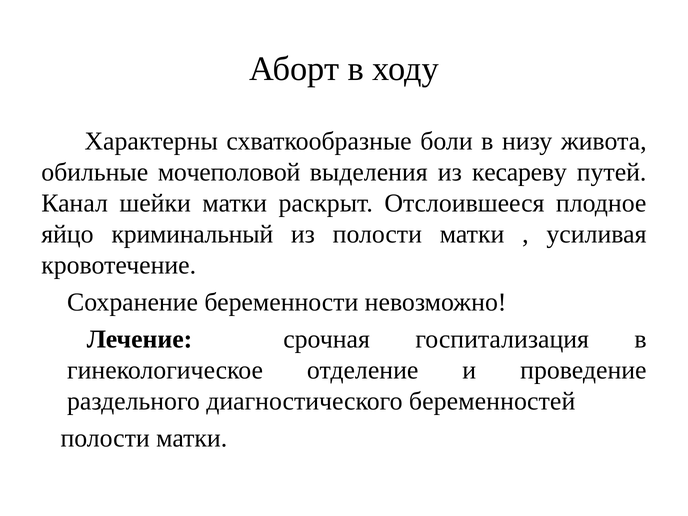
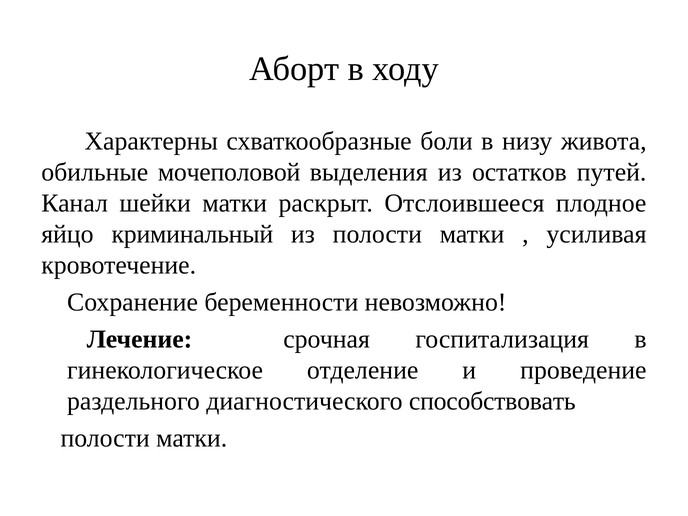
кесареву: кесареву -> остатков (519, 172)
беременностей: беременностей -> способствовать (492, 401)
